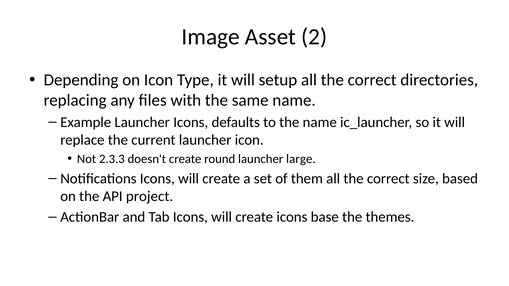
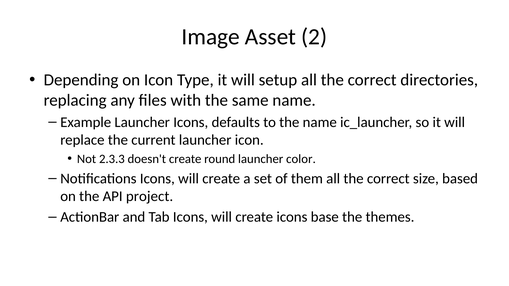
large: large -> color (301, 159)
